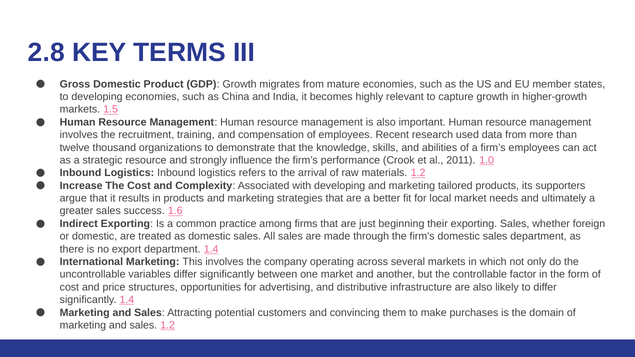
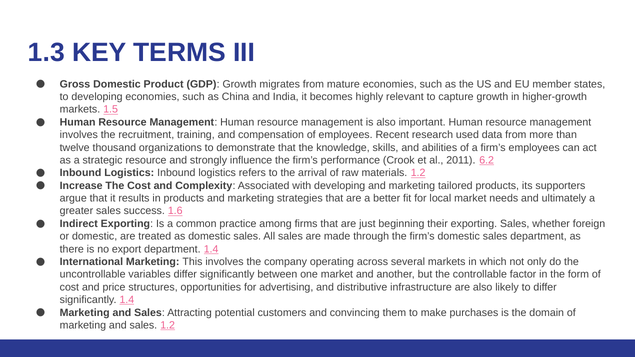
2.8: 2.8 -> 1.3 (46, 53)
1.0: 1.0 -> 6.2 (487, 160)
